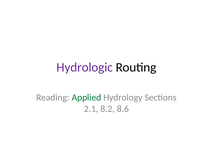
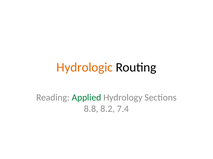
Hydrologic colour: purple -> orange (85, 68)
2.1: 2.1 -> 8.8 (91, 109)
8.6: 8.6 -> 7.4 (123, 109)
